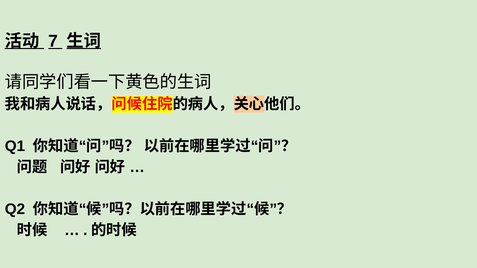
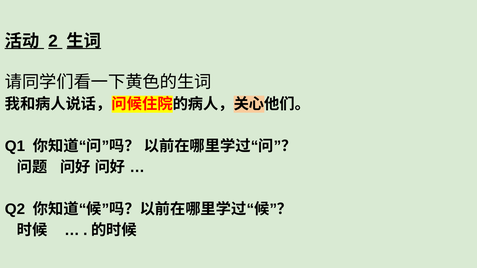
7: 7 -> 2 (53, 41)
